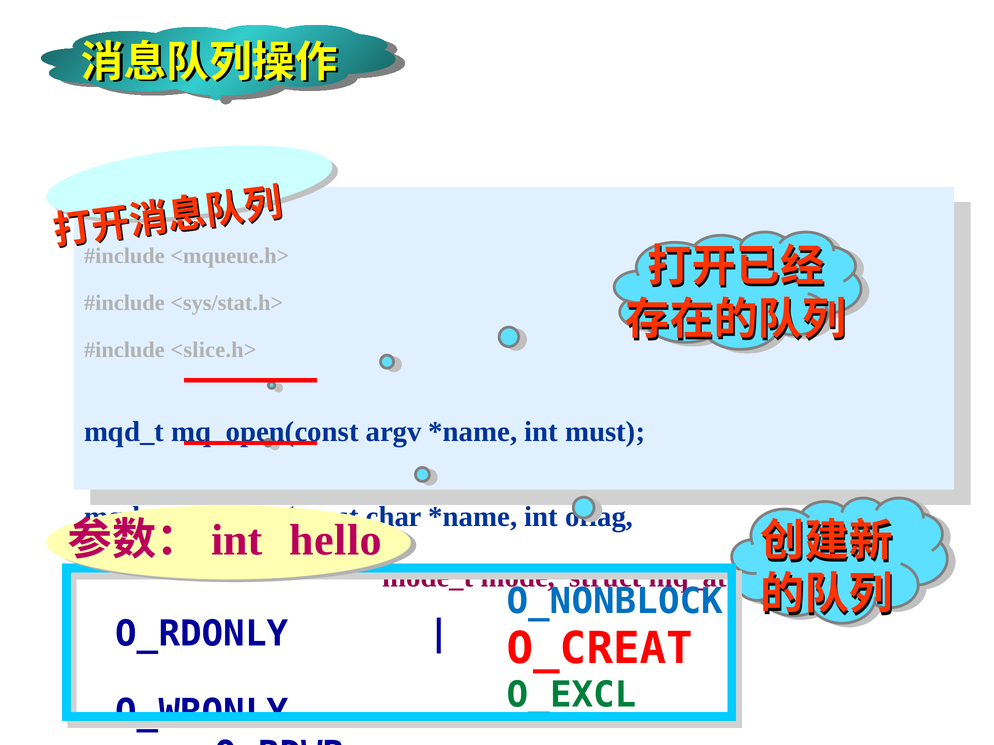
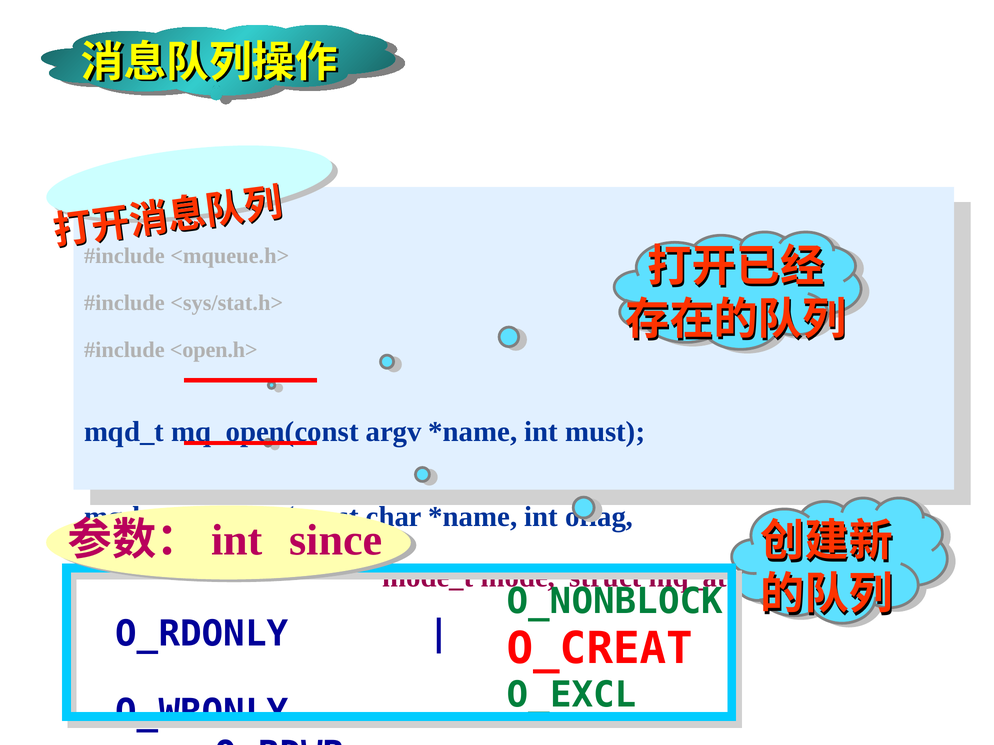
<slice.h>: <slice.h> -> <open.h> (214, 350)
hello: hello -> since (336, 540)
O_NONBLOCK colour: blue -> green (615, 602)
